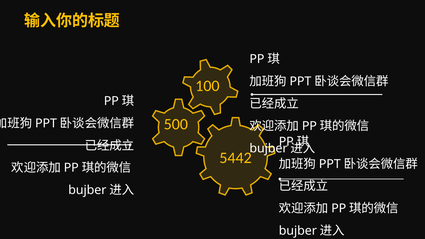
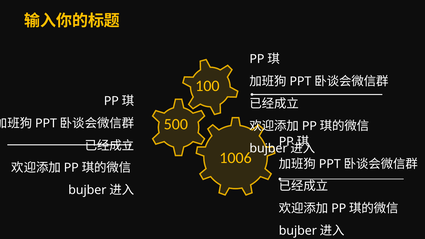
5442: 5442 -> 1006 (236, 158)
